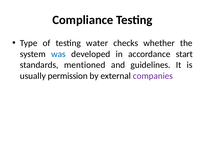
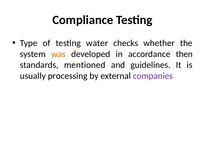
was colour: blue -> orange (58, 54)
start: start -> then (184, 54)
permission: permission -> processing (68, 76)
